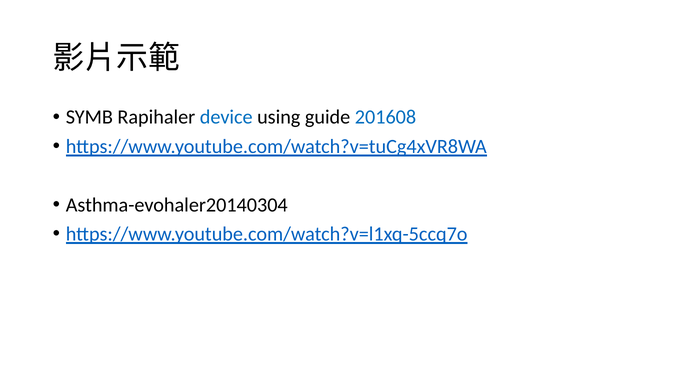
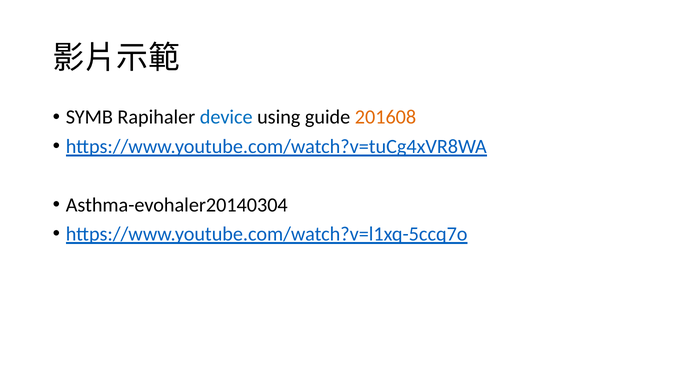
201608 colour: blue -> orange (386, 117)
